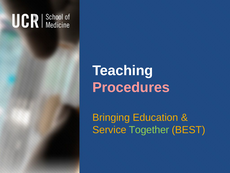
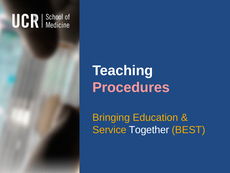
Together colour: light green -> white (149, 130)
